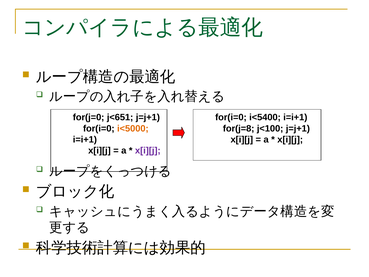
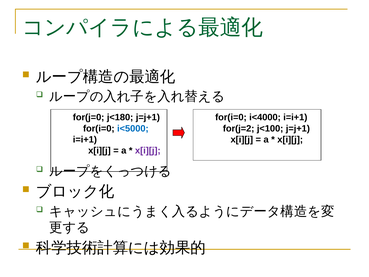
j<651: j<651 -> j<180 (120, 117)
i<5400: i<5400 -> i<4000 (265, 117)
i<5000 colour: orange -> blue (133, 128)
for(j=8: for(j=8 -> for(j=2 (239, 128)
